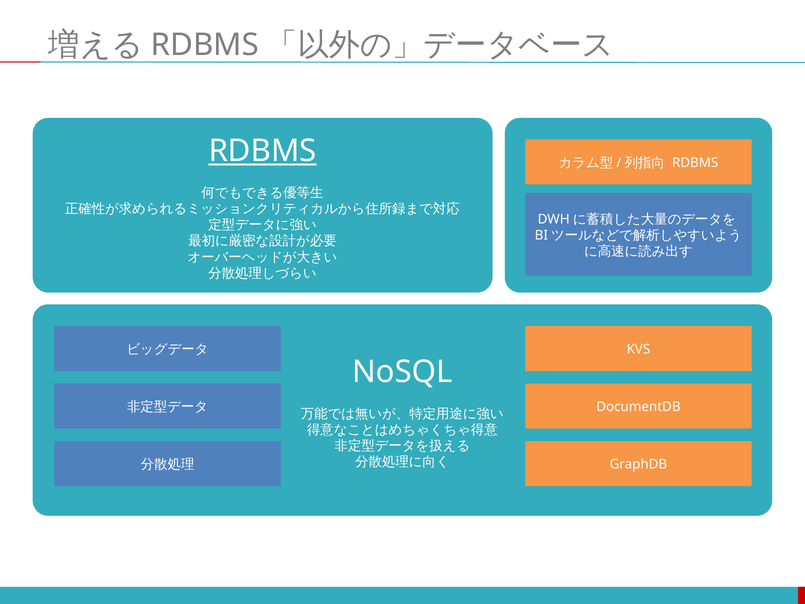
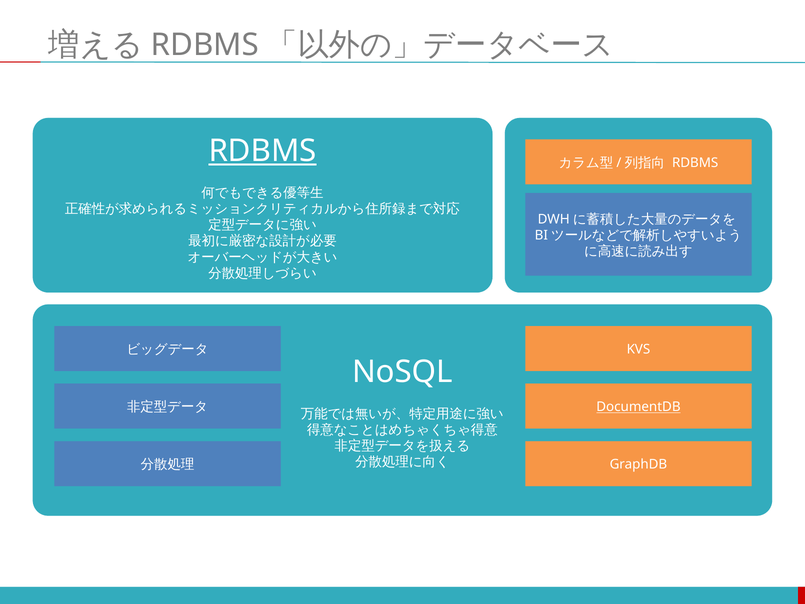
DocumentDB underline: none -> present (638, 407)
